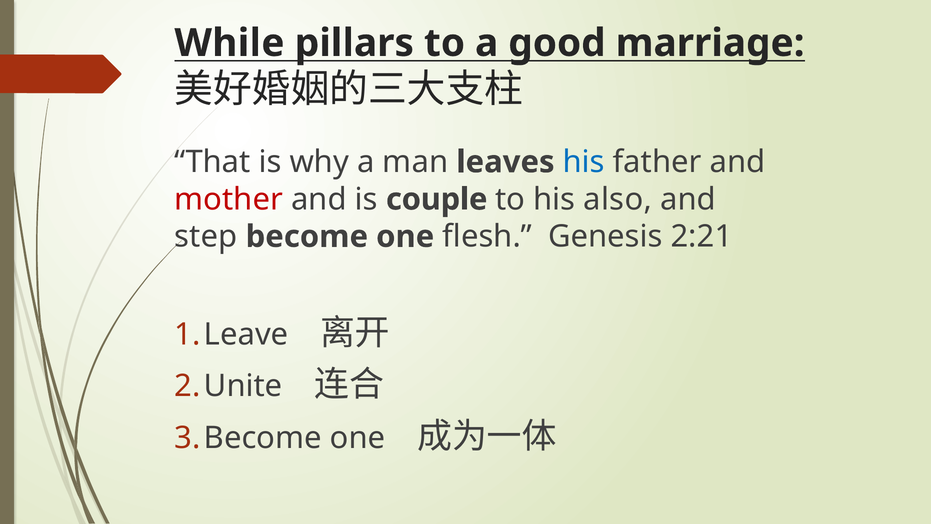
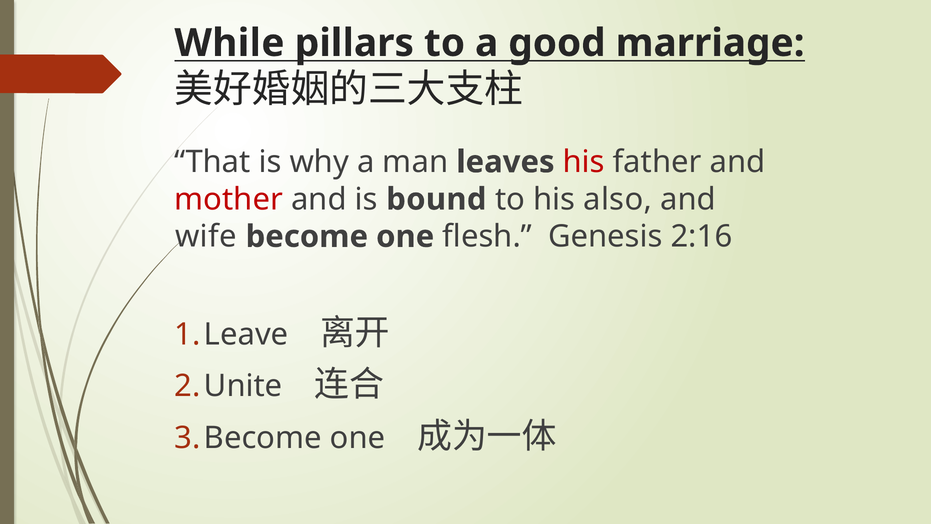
his colour: blue -> red (584, 162)
couple: couple -> bound (436, 199)
step: step -> wife (206, 237)
2:21: 2:21 -> 2:16 (702, 237)
